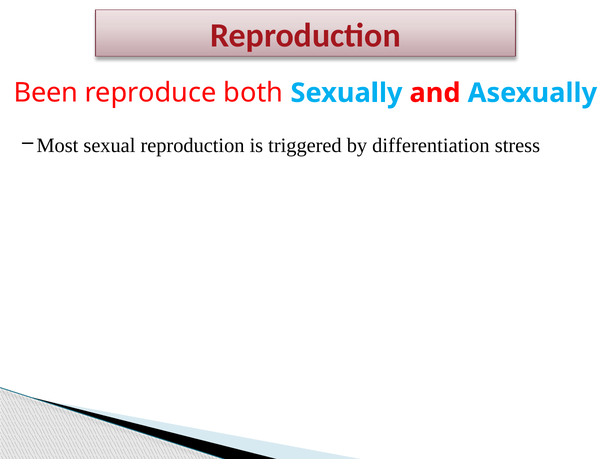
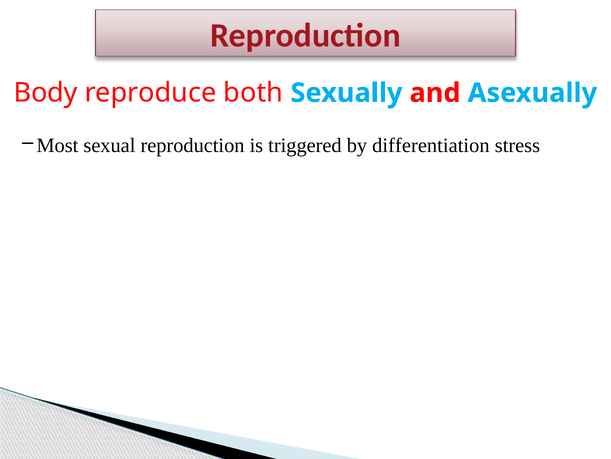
Been: Been -> Body (46, 93)
